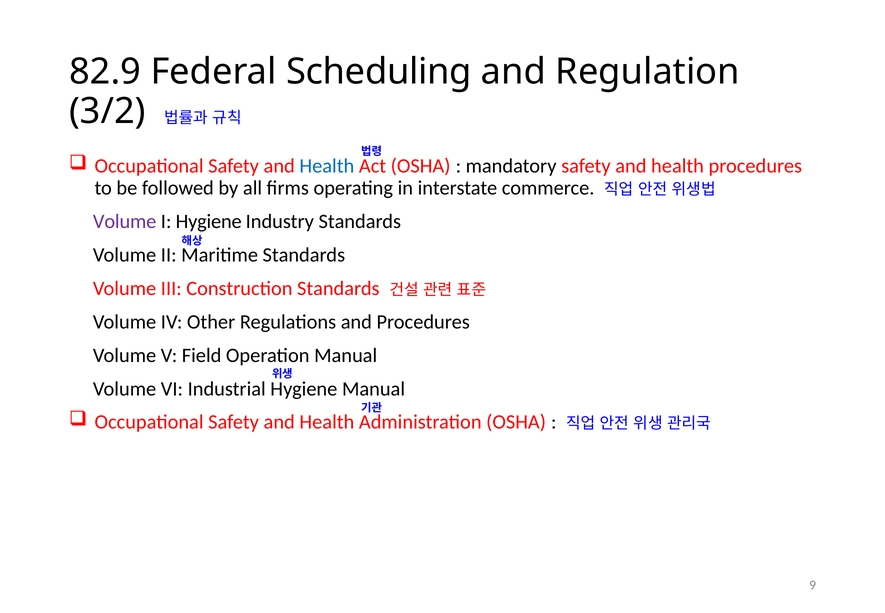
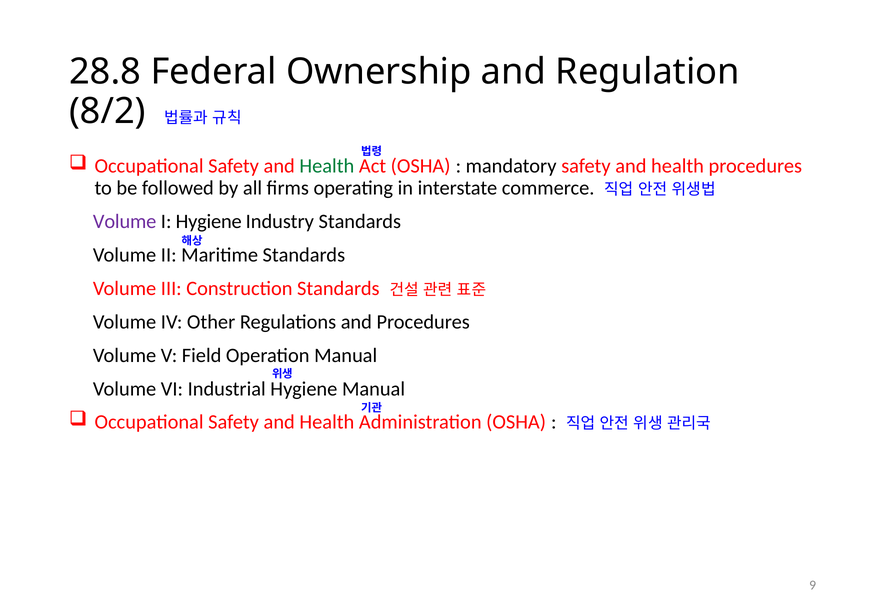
82.9: 82.9 -> 28.8 (105, 72)
Scheduling: Scheduling -> Ownership (379, 72)
3/2: 3/2 -> 8/2 (107, 111)
Health colour: blue -> green (327, 166)
